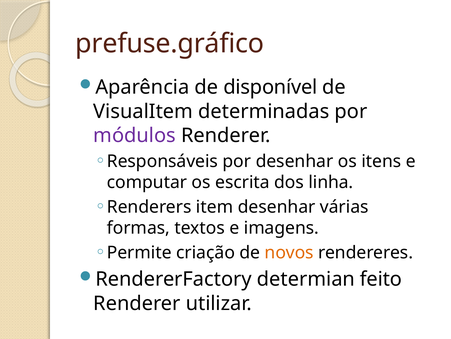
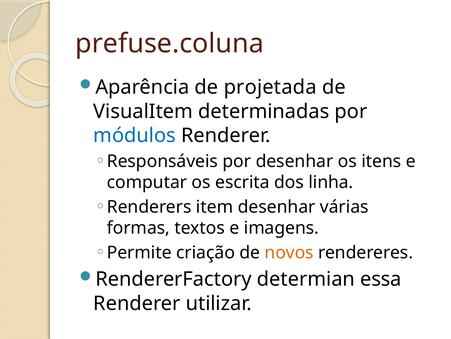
prefuse.gráfico: prefuse.gráfico -> prefuse.coluna (170, 44)
disponível: disponível -> projetada (270, 87)
módulos colour: purple -> blue (135, 135)
feito: feito -> essa (381, 279)
